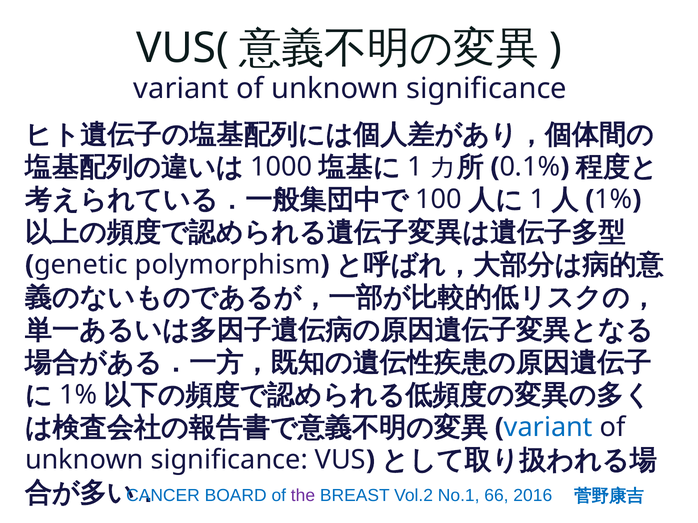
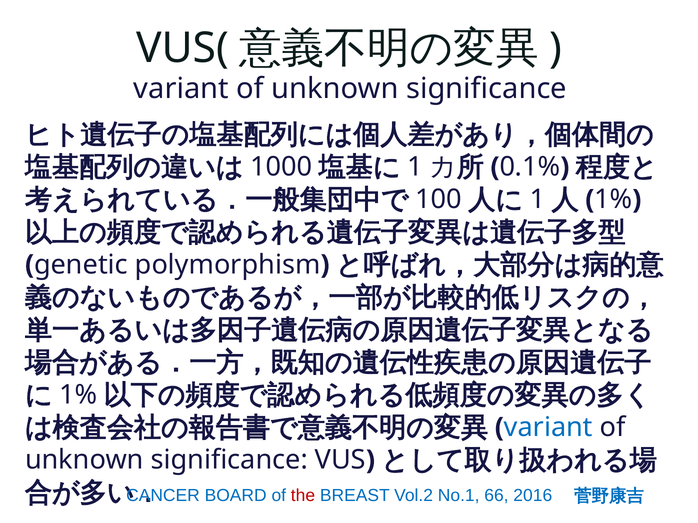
the colour: purple -> red (303, 496)
